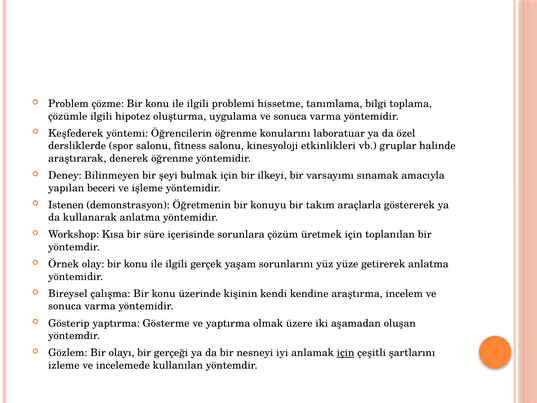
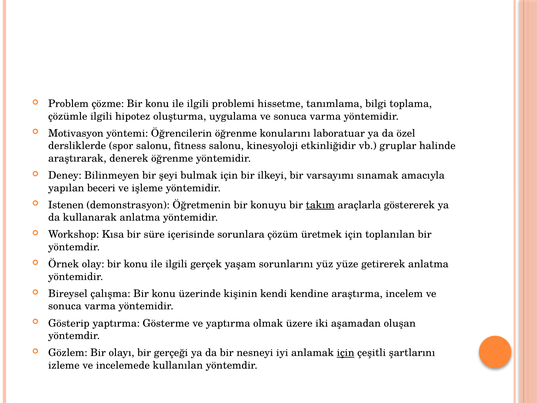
Keşfederek: Keşfederek -> Motivasyon (76, 133)
etkinlikleri: etkinlikleri -> etkinliğidir (328, 146)
takım underline: none -> present (320, 205)
